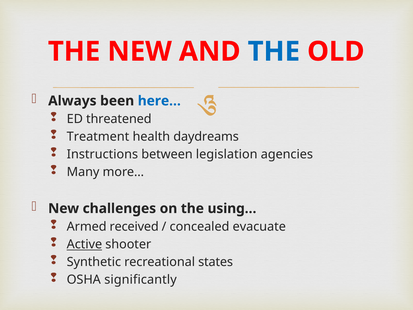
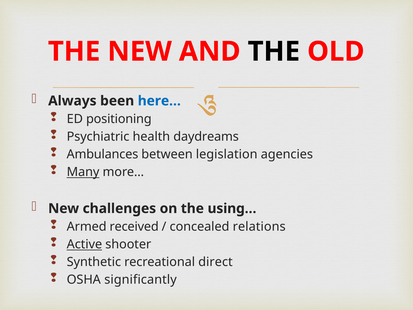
THE colour: blue -> black (274, 51)
threatened: threatened -> positioning (119, 119)
Treatment: Treatment -> Psychiatric (98, 137)
Instructions: Instructions -> Ambulances (102, 154)
Many underline: none -> present (83, 172)
evacuate: evacuate -> relations (259, 227)
states: states -> direct (216, 262)
